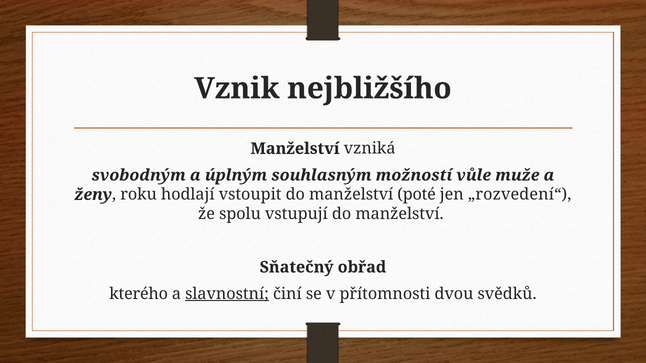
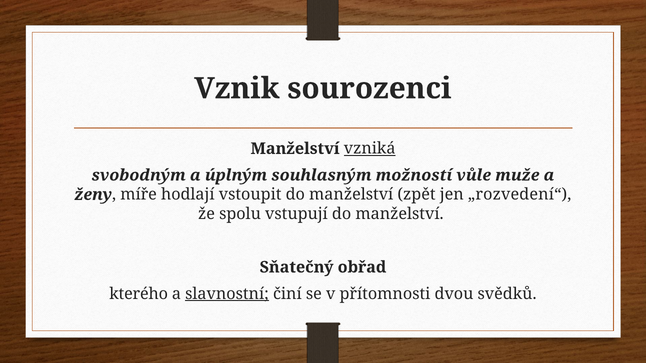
nejbližšího: nejbližšího -> sourozenci (369, 89)
vzniká underline: none -> present (370, 149)
roku: roku -> míře (139, 195)
poté: poté -> zpět (417, 195)
